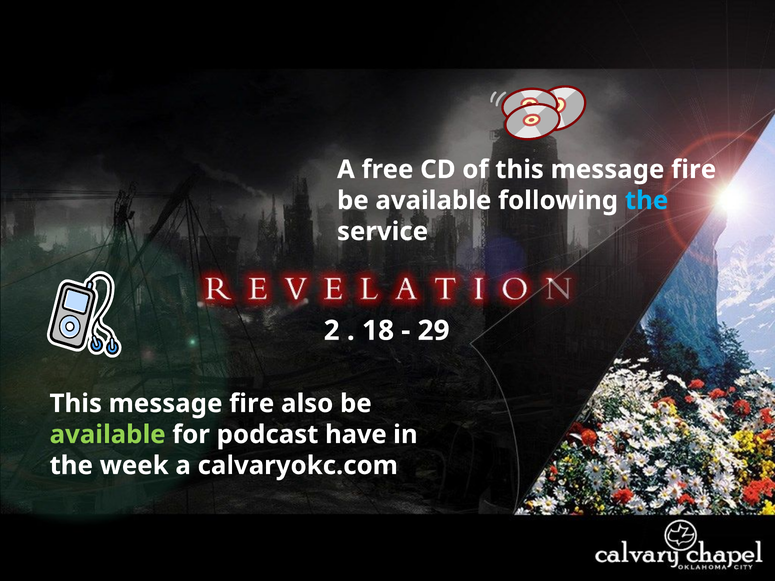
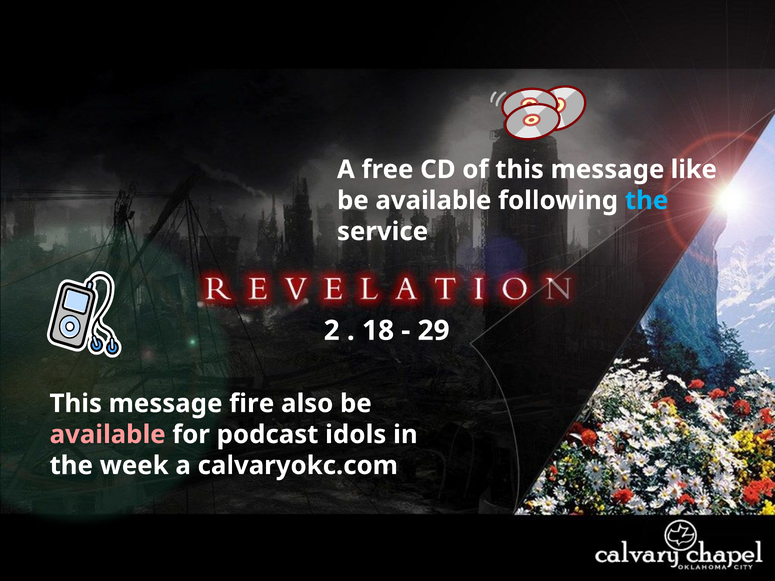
of this message fire: fire -> like (694, 170)
available colour: light green -> pink (108, 435)
have: have -> idols (356, 435)
